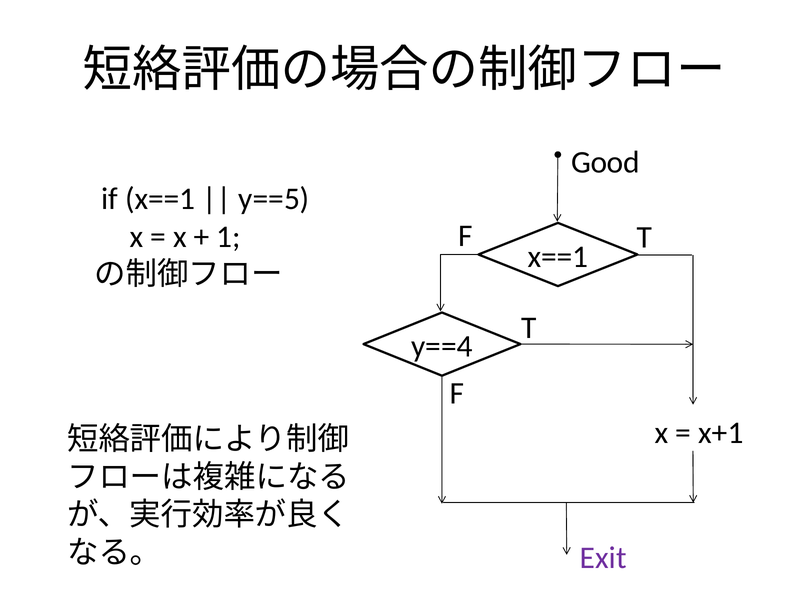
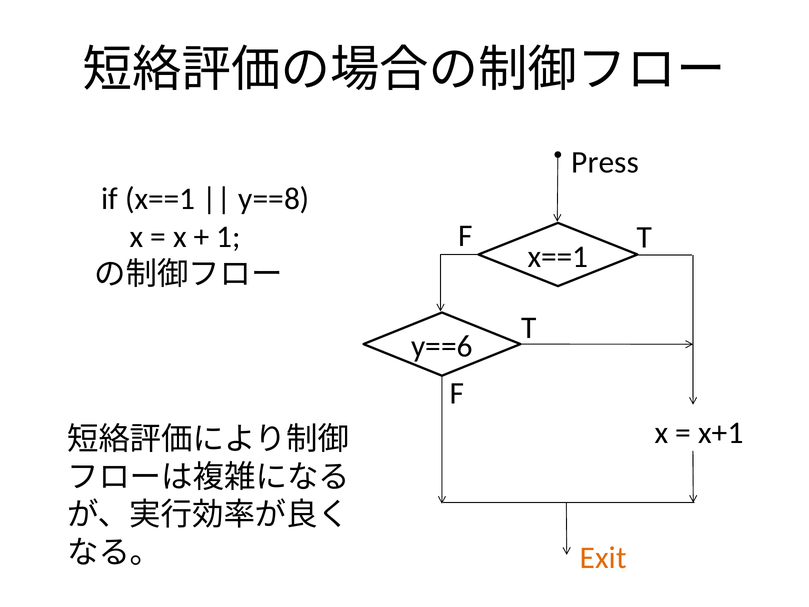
Good: Good -> Press (605, 162)
y==5: y==5 -> y==8 (274, 199)
y==4: y==4 -> y==6 (442, 346)
Exit colour: purple -> orange (603, 558)
